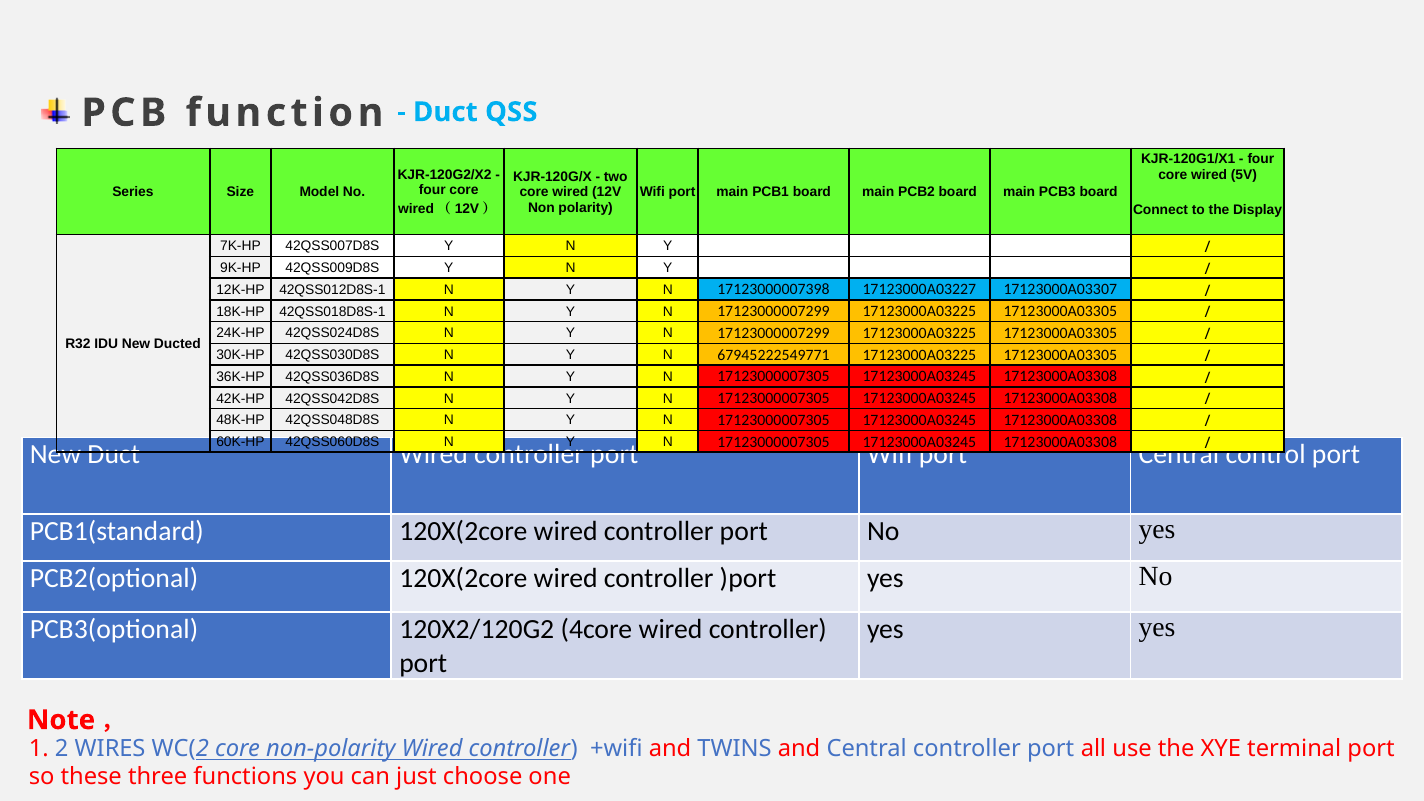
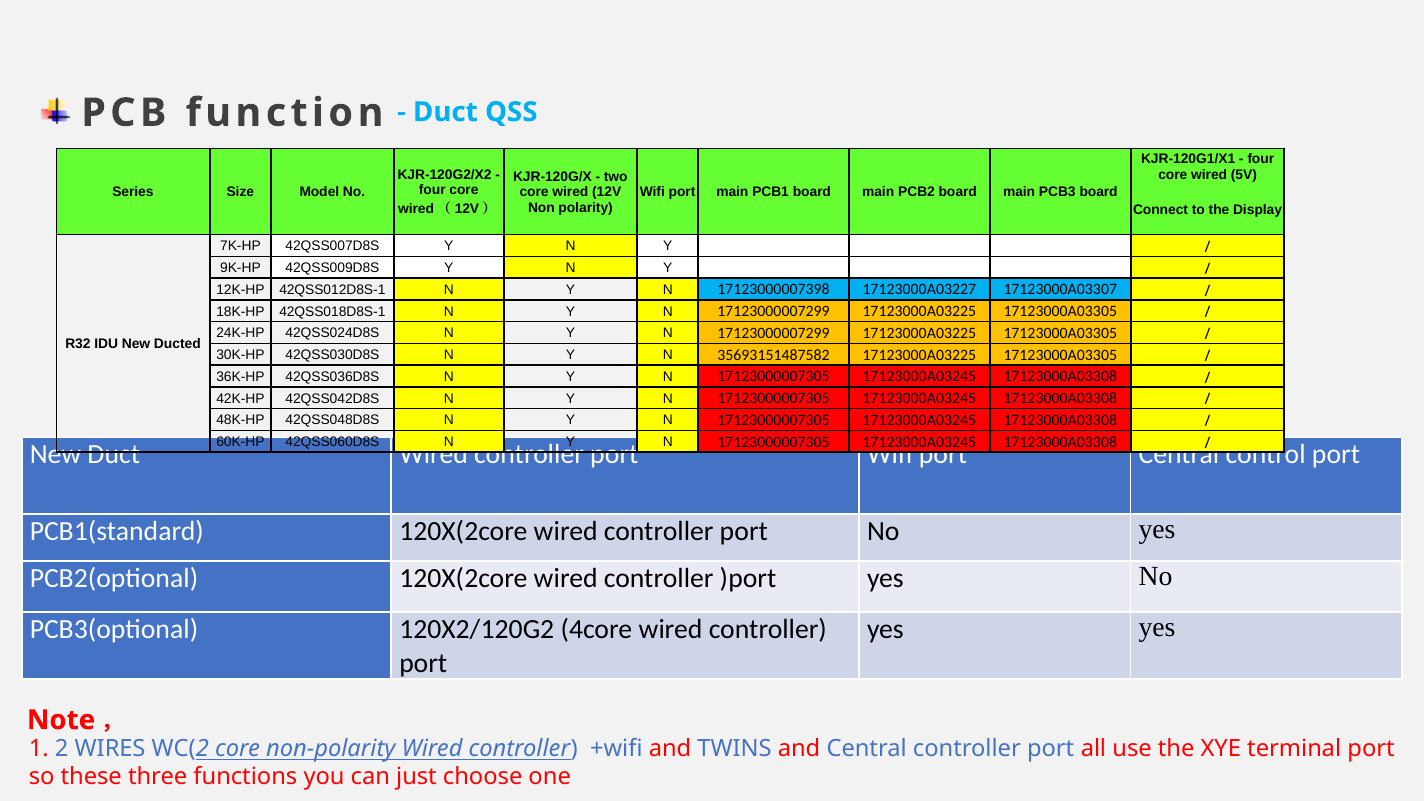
67945222549771: 67945222549771 -> 35693151487582 (774, 355)
